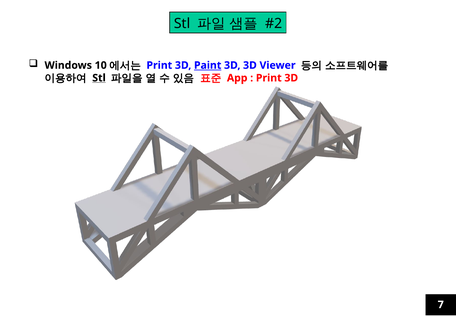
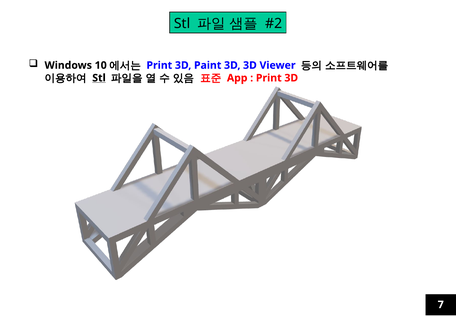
Paint underline: present -> none (208, 65)
